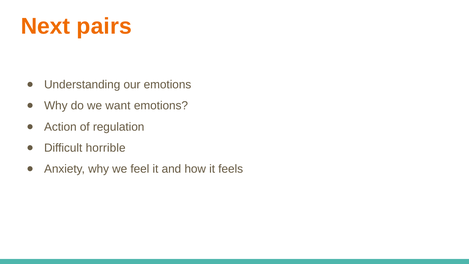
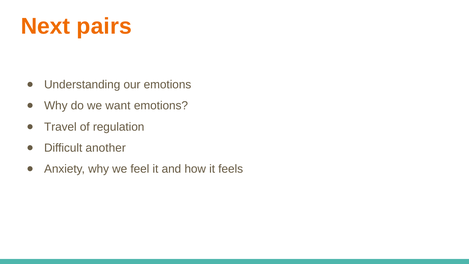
Action: Action -> Travel (60, 127)
horrible: horrible -> another (106, 148)
